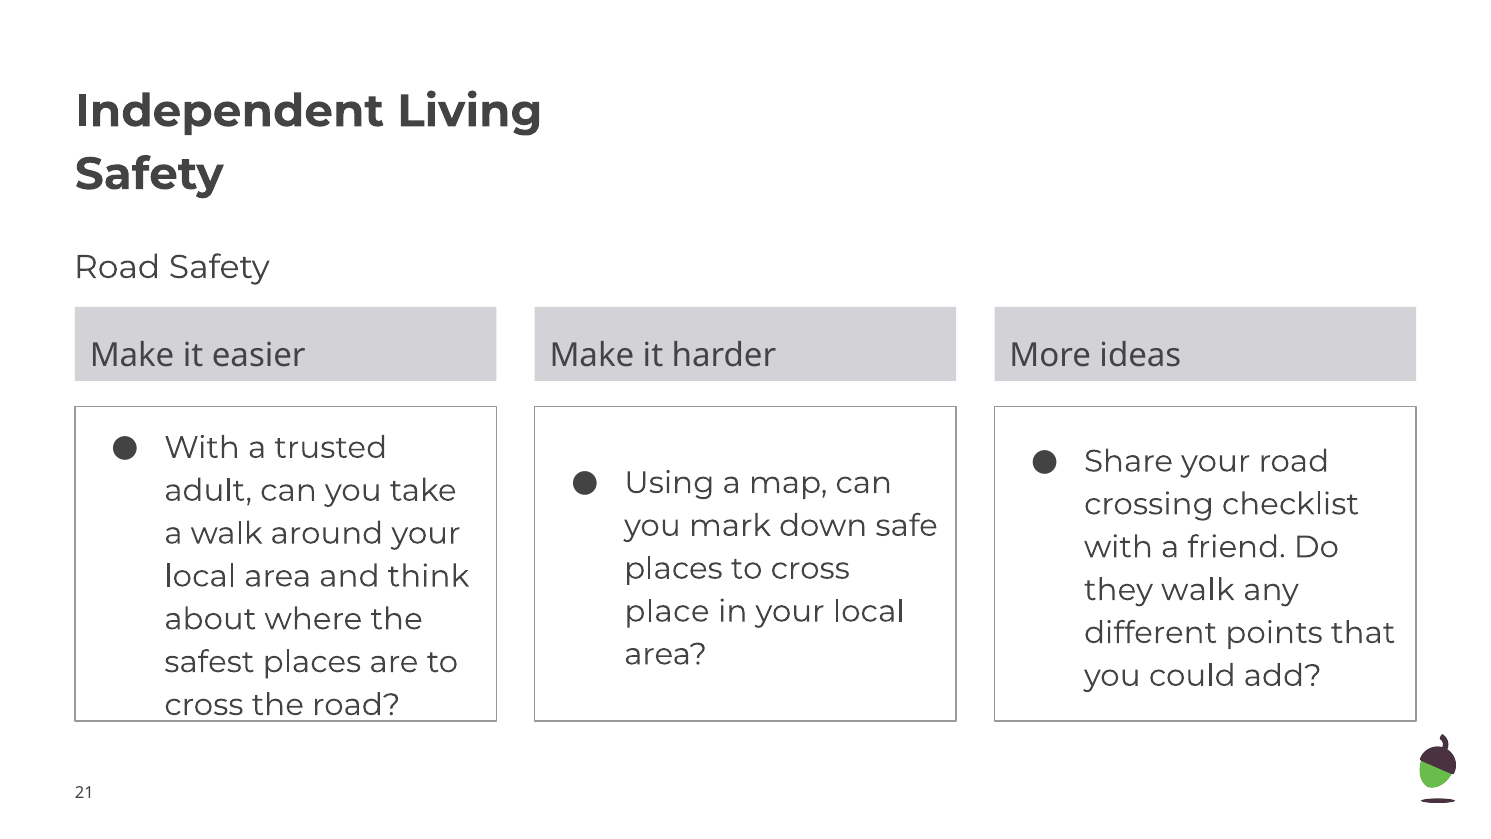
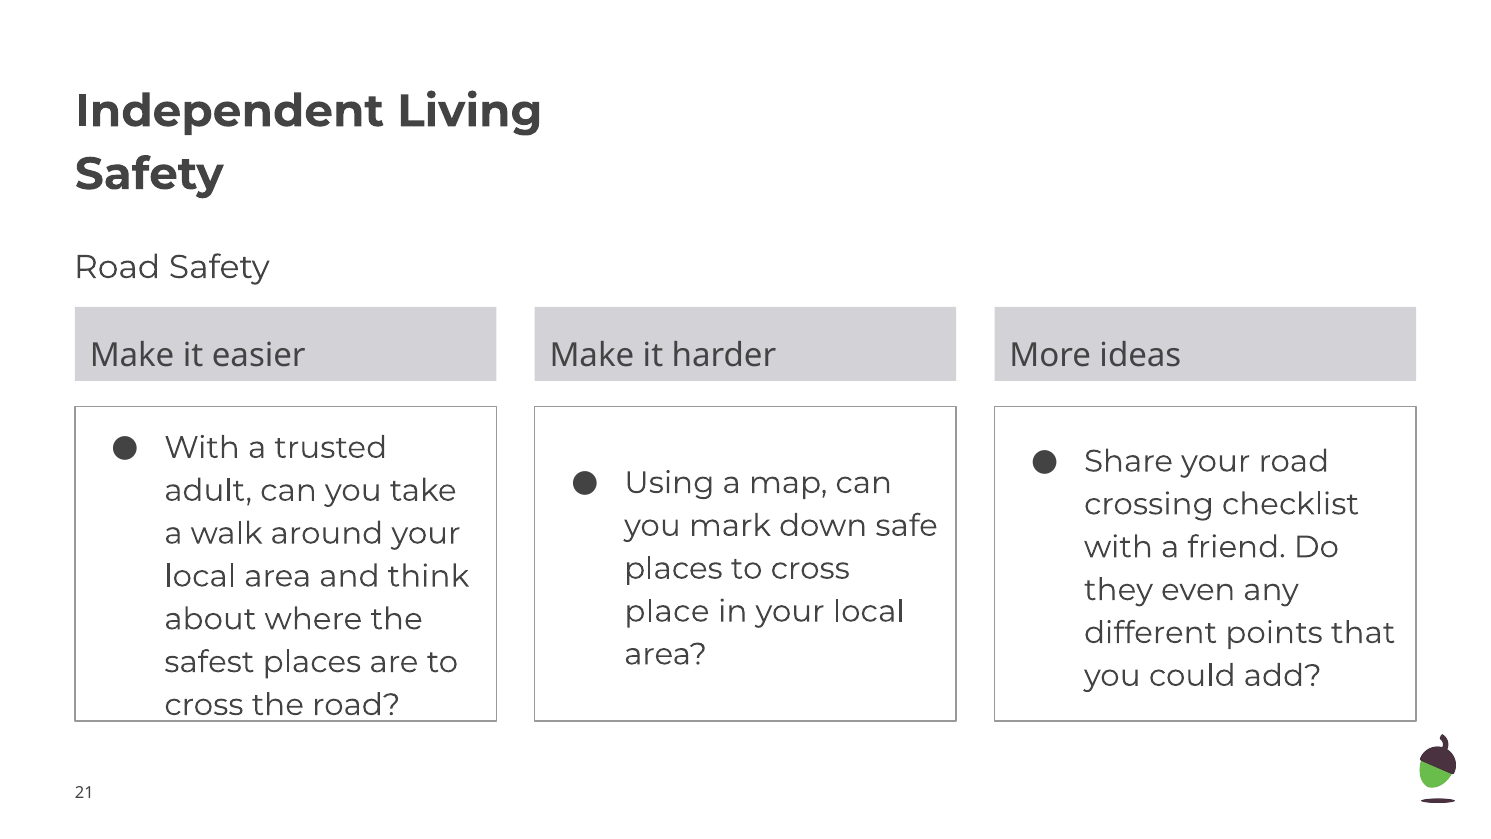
they walk: walk -> even (1198, 590)
